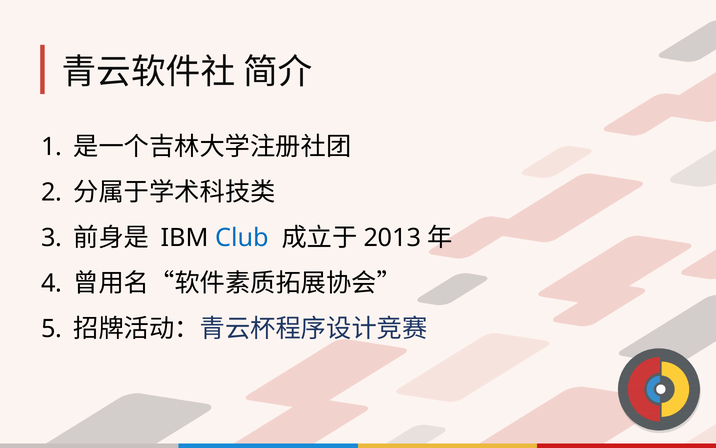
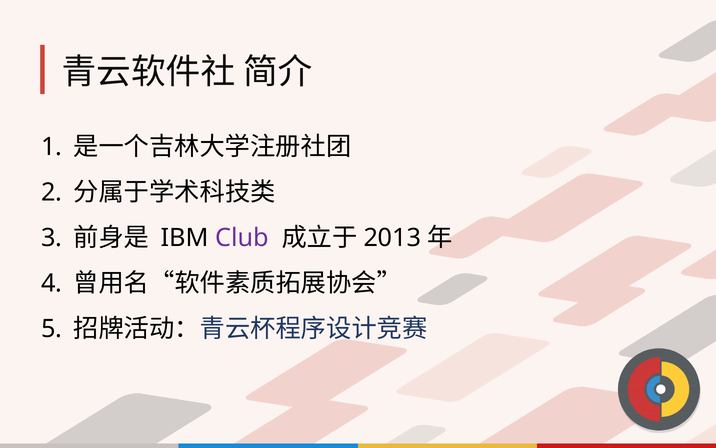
Club colour: blue -> purple (242, 238)
